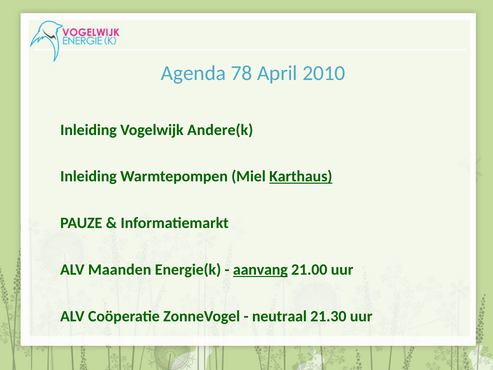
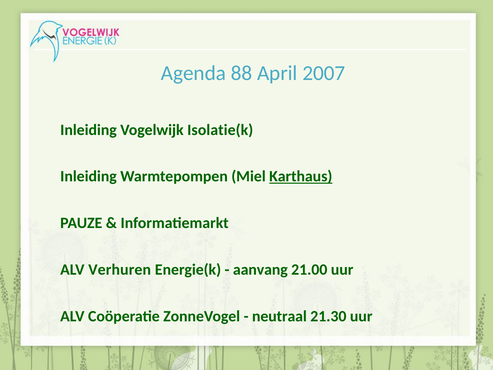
78: 78 -> 88 (241, 73)
2010: 2010 -> 2007 (324, 73)
Andere(k: Andere(k -> Isolatie(k (220, 130)
Maanden: Maanden -> Verhuren (120, 269)
aanvang underline: present -> none (260, 269)
